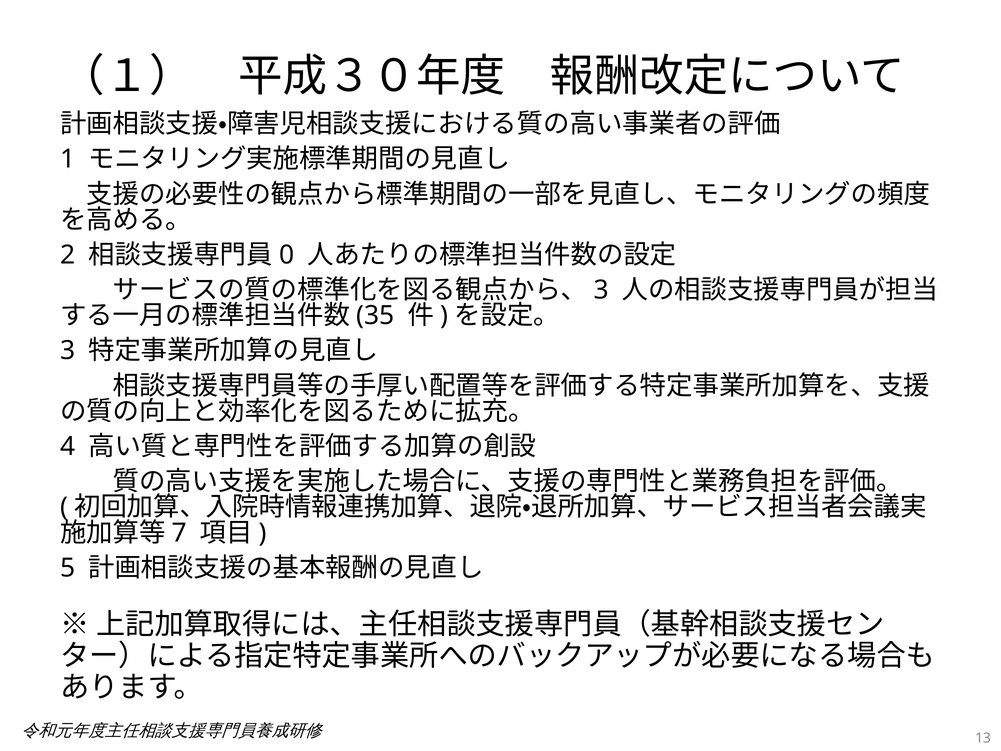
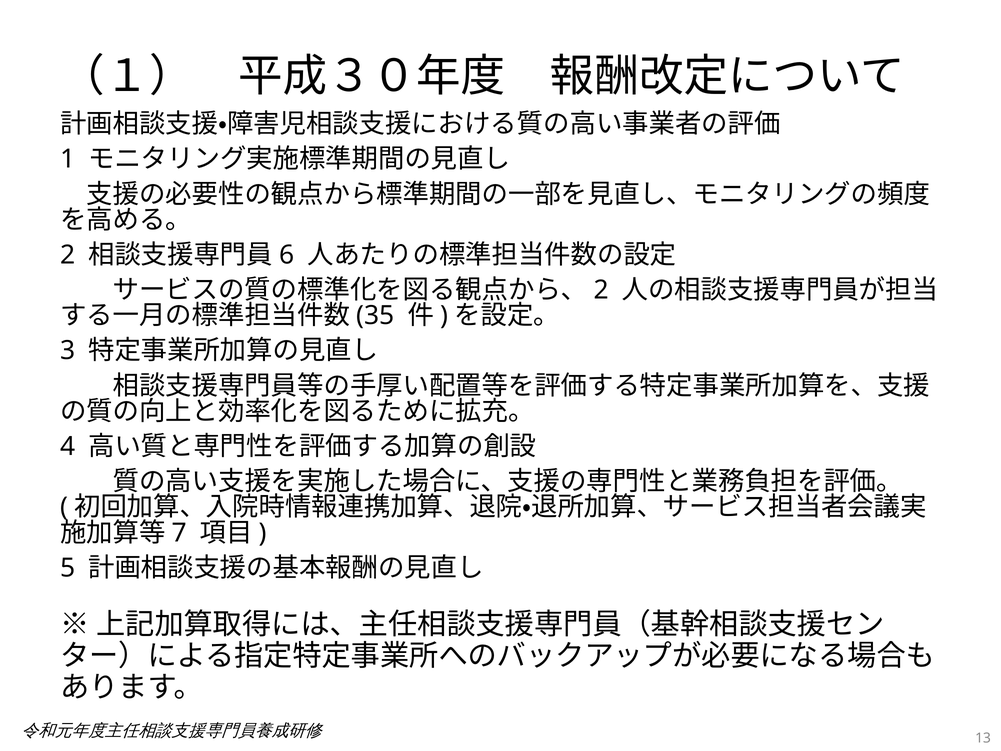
0: 0 -> 6 (287, 255)
3: 3 -> 2 (601, 290)
